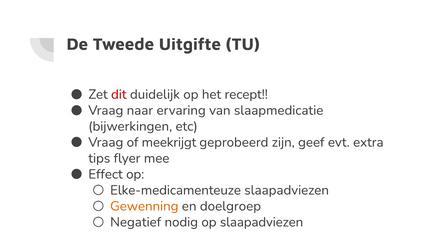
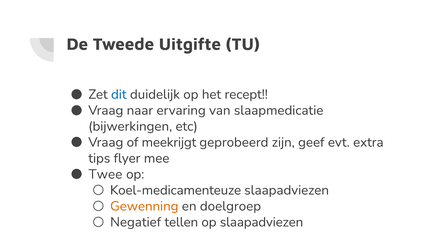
dit colour: red -> blue (119, 94)
Effect: Effect -> Twee (105, 174)
Elke-medicamenteuze: Elke-medicamenteuze -> Koel-medicamenteuze (176, 190)
nodig: nodig -> tellen (181, 222)
